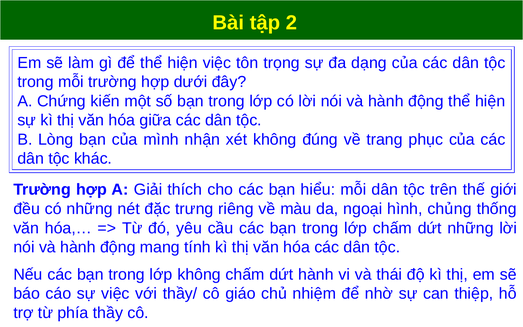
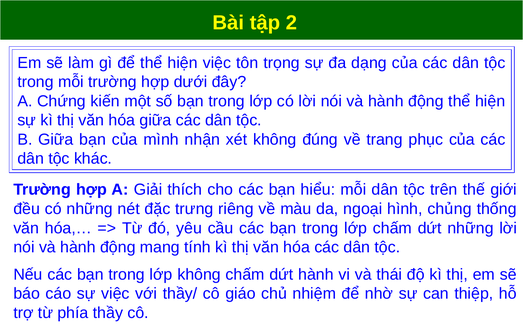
B Lòng: Lòng -> Giữa (56, 139)
